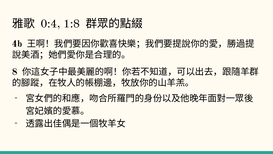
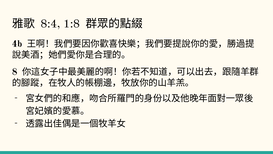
0:4: 0:4 -> 8:4 (50, 24)
